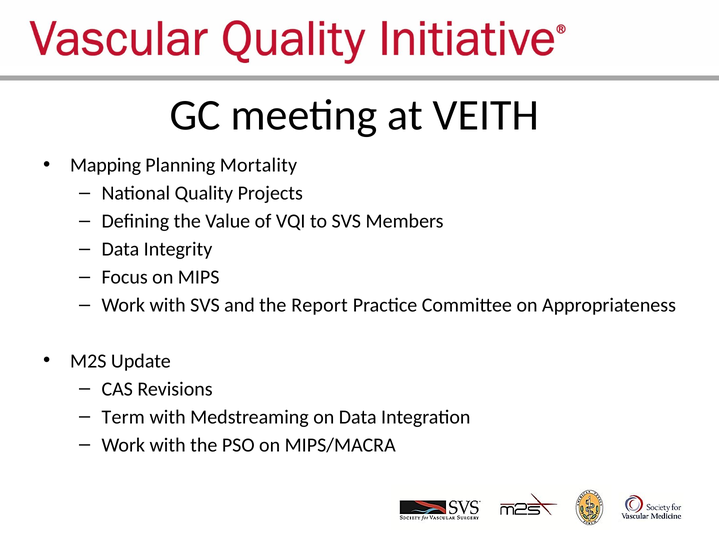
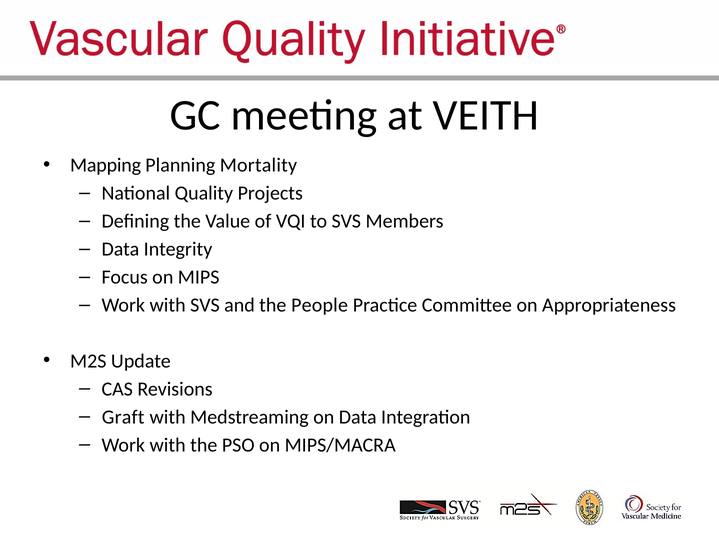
Report: Report -> People (320, 305)
Term: Term -> Graft (123, 417)
